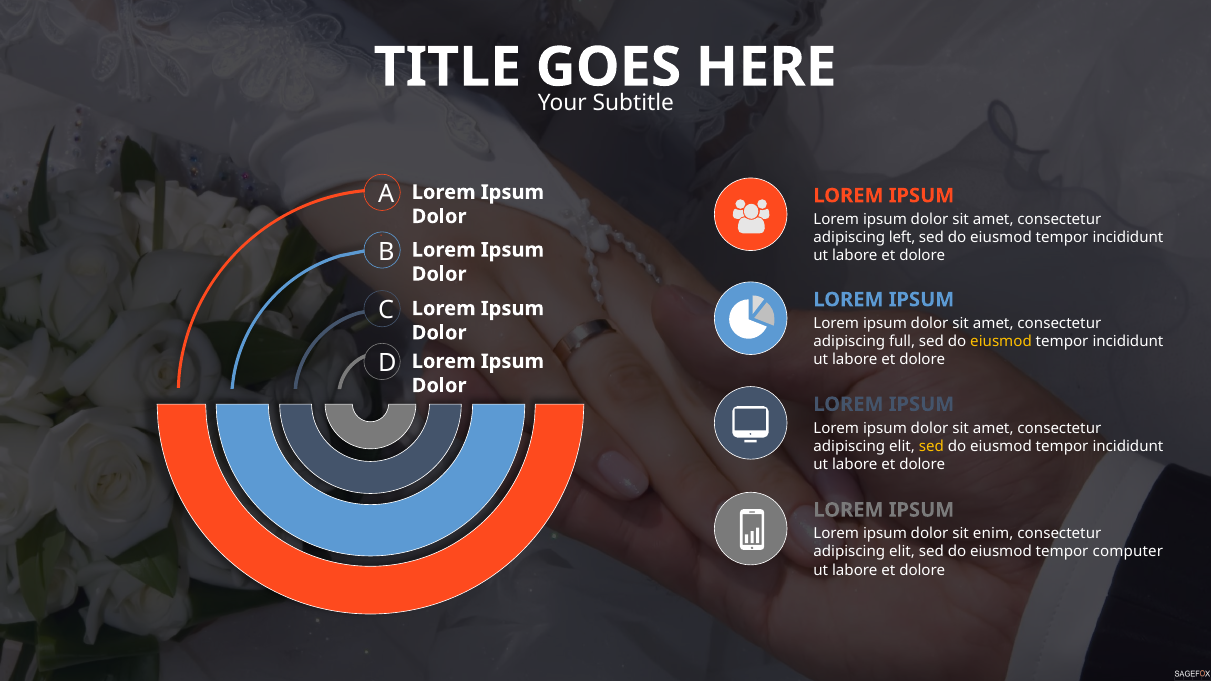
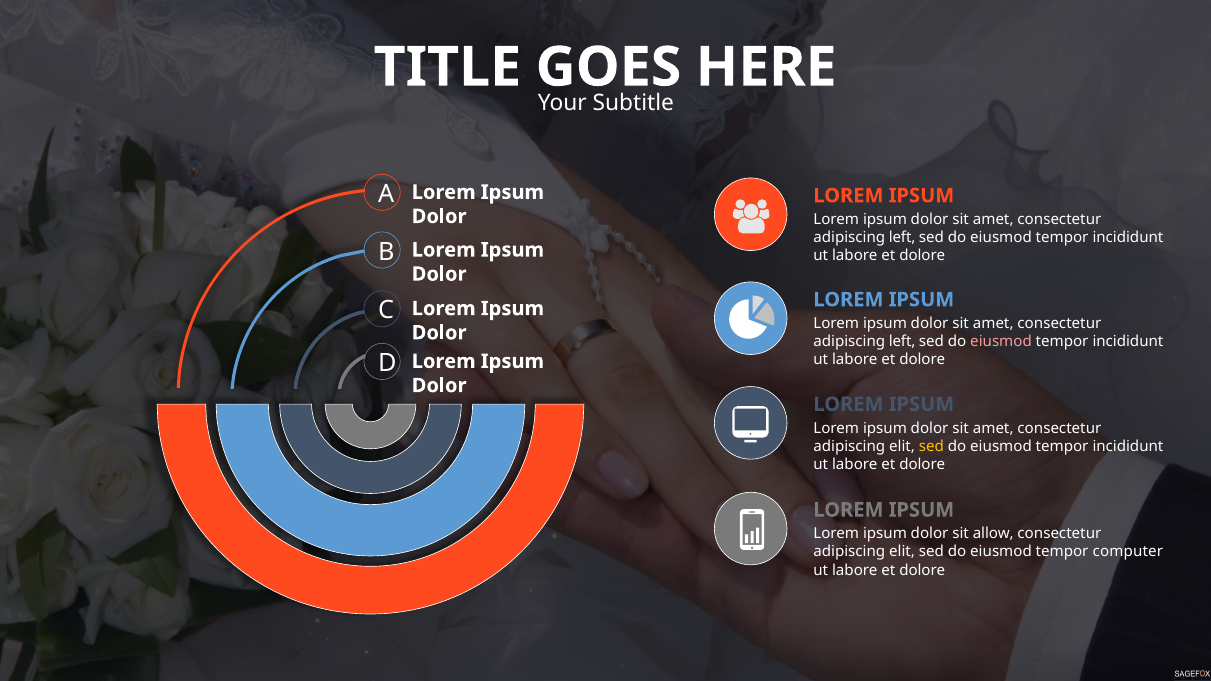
full: full -> left (902, 342)
eiusmod colour: yellow -> pink (1001, 342)
enim: enim -> allow (993, 534)
